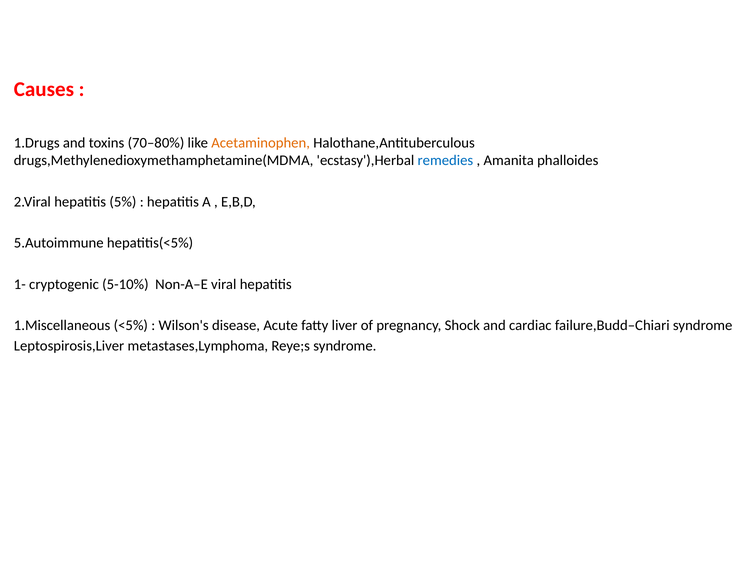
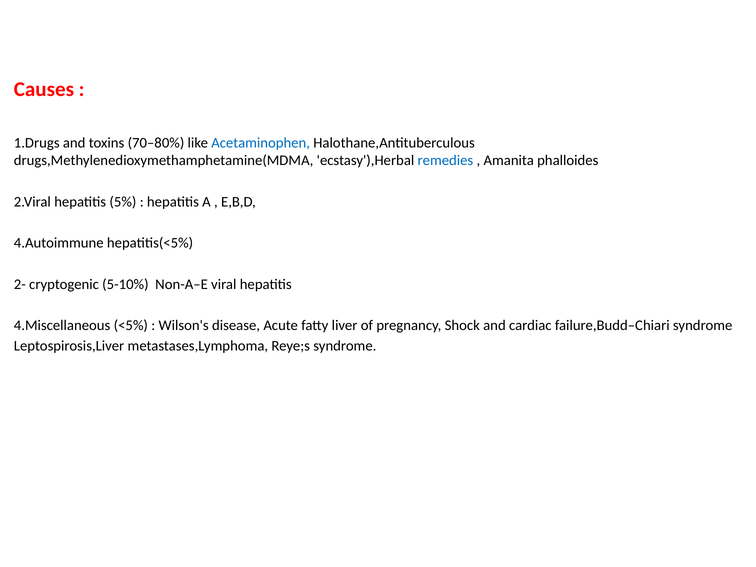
Acetaminophen colour: orange -> blue (261, 143)
5.Autoimmune: 5.Autoimmune -> 4.Autoimmune (59, 243)
1-: 1- -> 2- (20, 284)
1.Miscellaneous: 1.Miscellaneous -> 4.Miscellaneous (62, 325)
